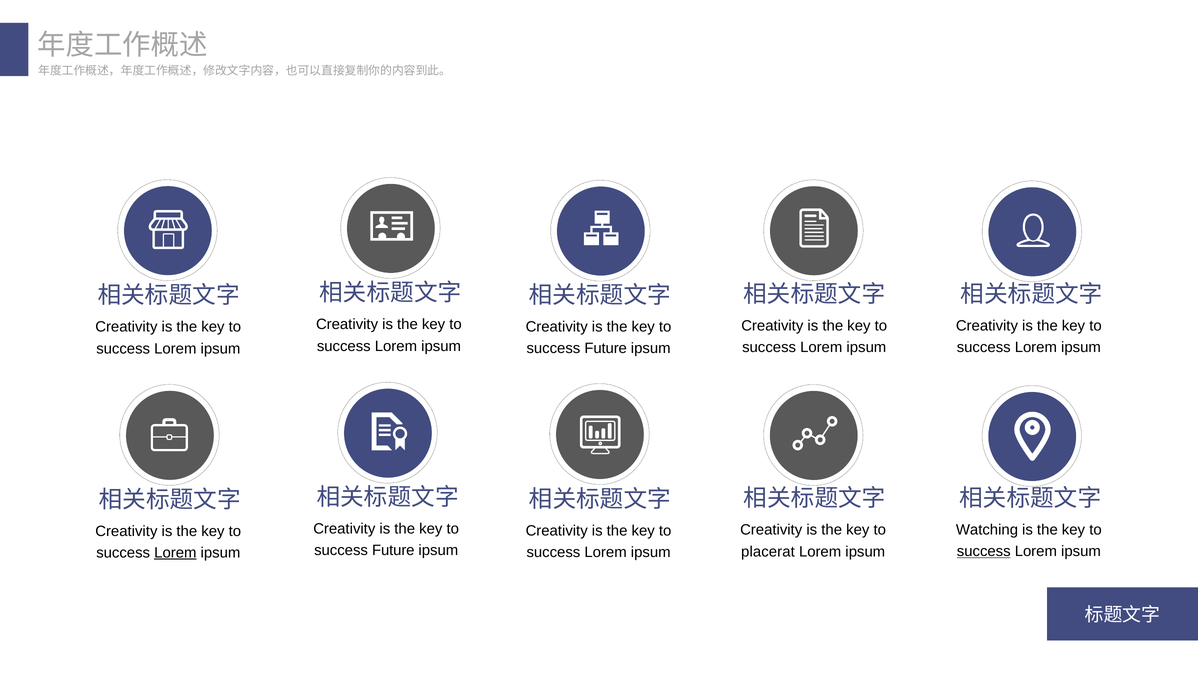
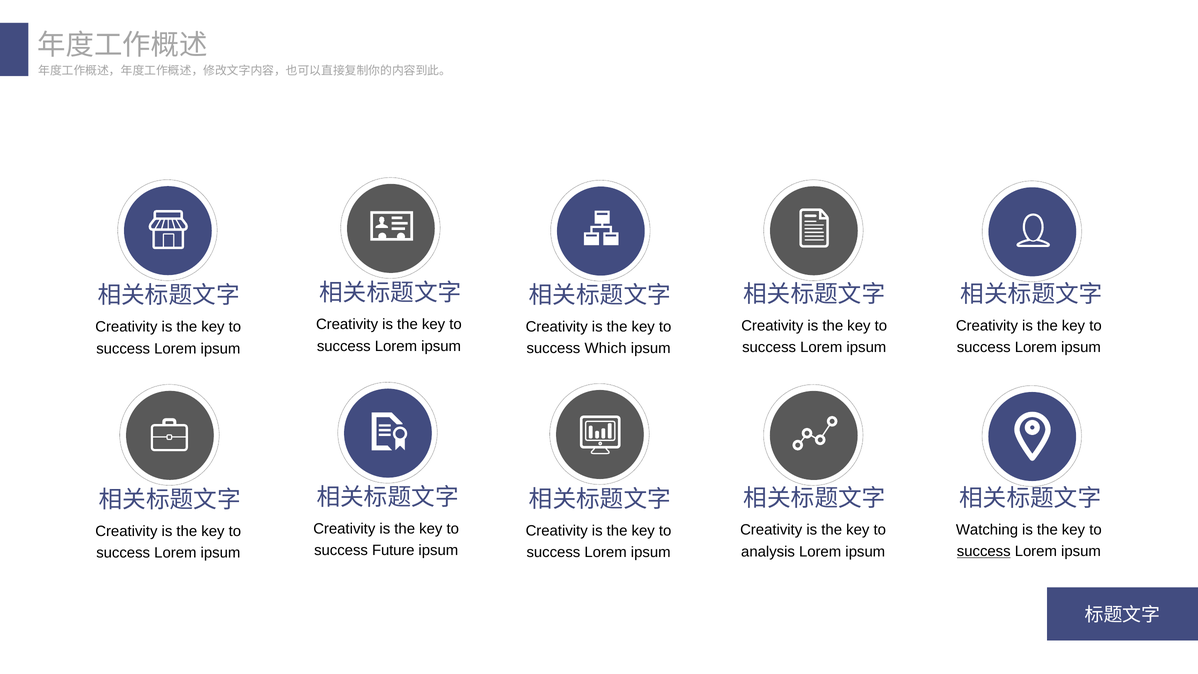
Future: Future -> Which (606, 348)
placerat: placerat -> analysis (768, 551)
Lorem underline: present -> none (175, 553)
